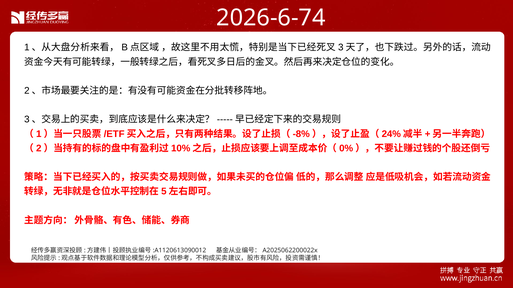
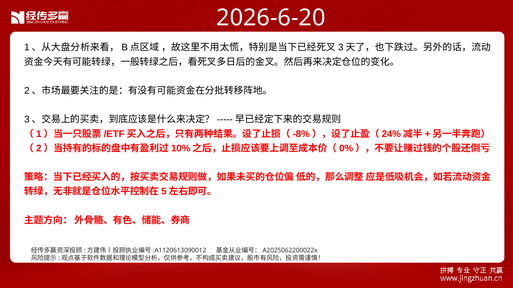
2026-6-74: 2026-6-74 -> 2026-6-20 (271, 18)
